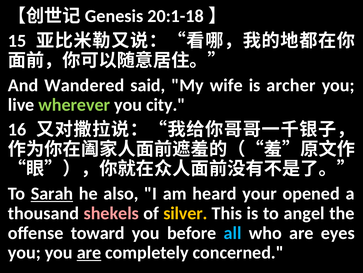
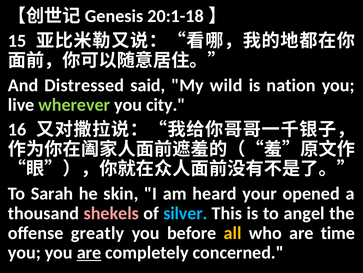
Wandered: Wandered -> Distressed (84, 85)
wife: wife -> wild (226, 85)
archer: archer -> nation (291, 85)
Sarah underline: present -> none (52, 193)
also: also -> skin (121, 193)
silver colour: yellow -> light blue (185, 213)
toward: toward -> greatly (98, 232)
all colour: light blue -> yellow (233, 232)
eyes: eyes -> time (338, 232)
